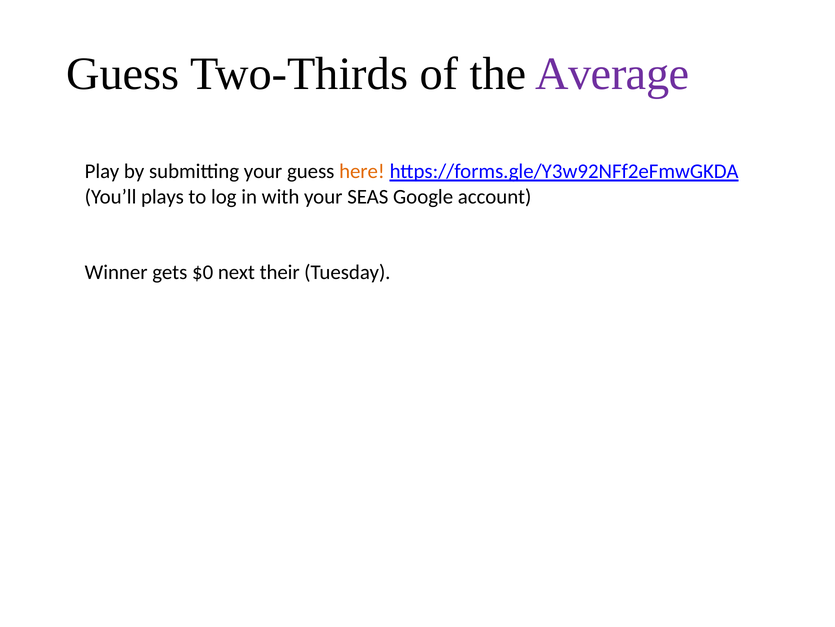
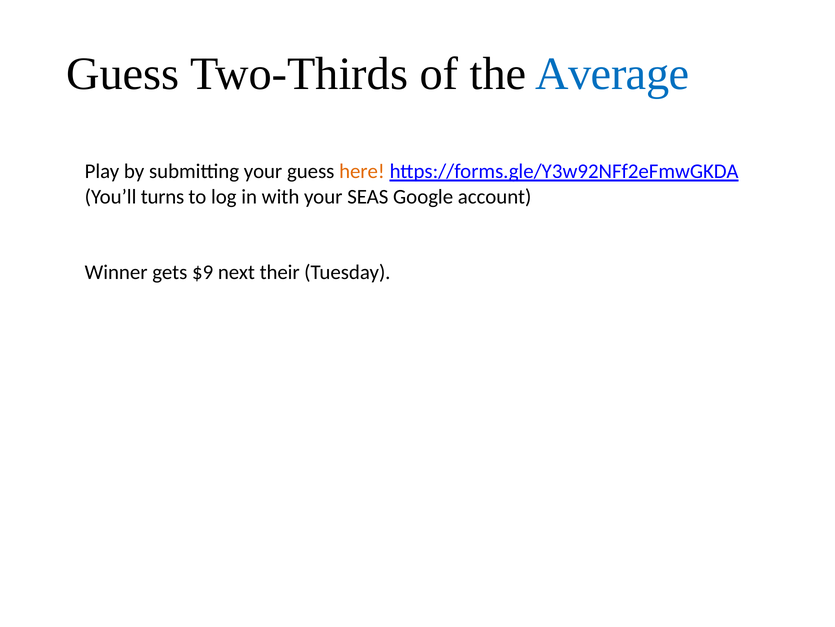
Average colour: purple -> blue (612, 74)
plays: plays -> turns (163, 197)
$0: $0 -> $9 (203, 272)
